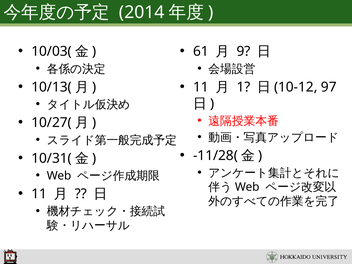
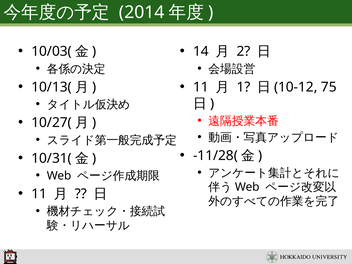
61: 61 -> 14 (201, 51)
9: 9 -> 2 (243, 51)
97: 97 -> 75 (329, 87)
